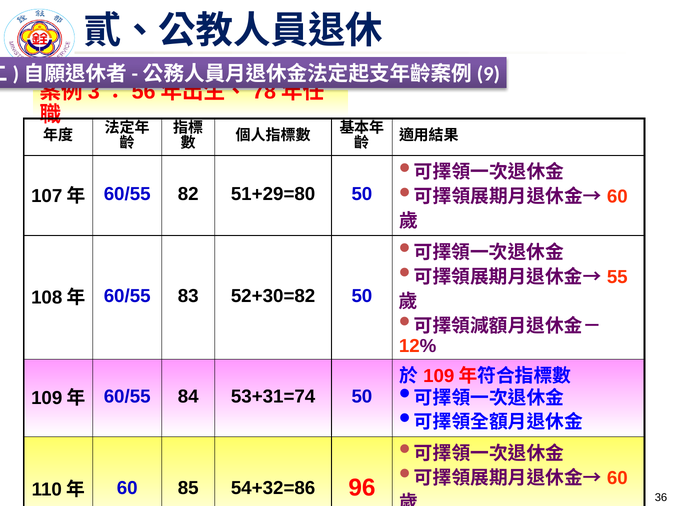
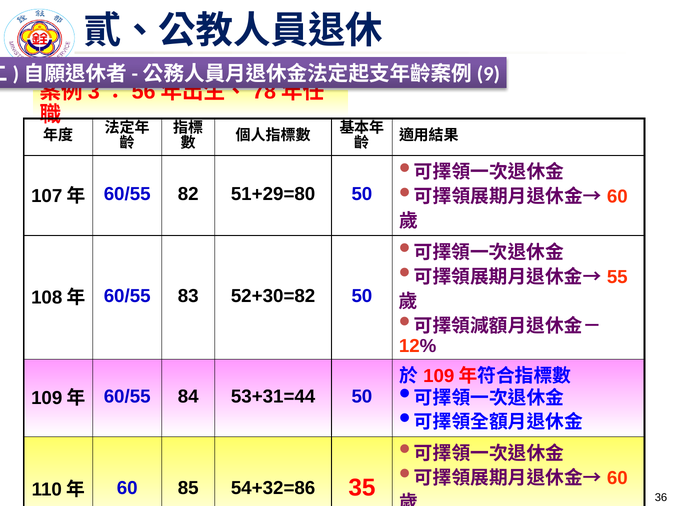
53+31=74: 53+31=74 -> 53+31=44 (273, 396)
96: 96 -> 35 (362, 487)
